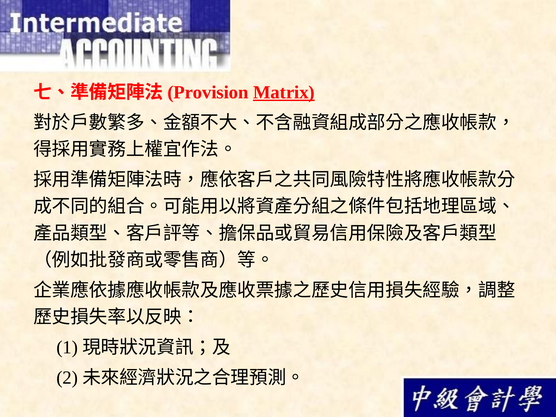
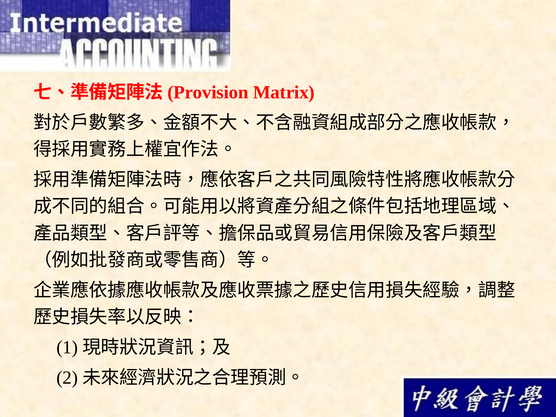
Matrix underline: present -> none (284, 92)
